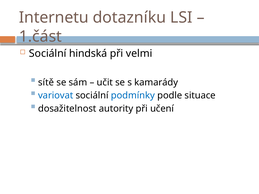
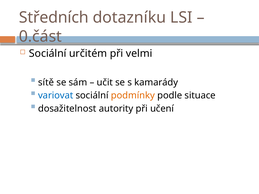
Internetu: Internetu -> Středních (54, 17)
1.část: 1.část -> 0.část (40, 36)
hindská: hindská -> určitém (88, 54)
podmínky colour: blue -> orange (133, 96)
